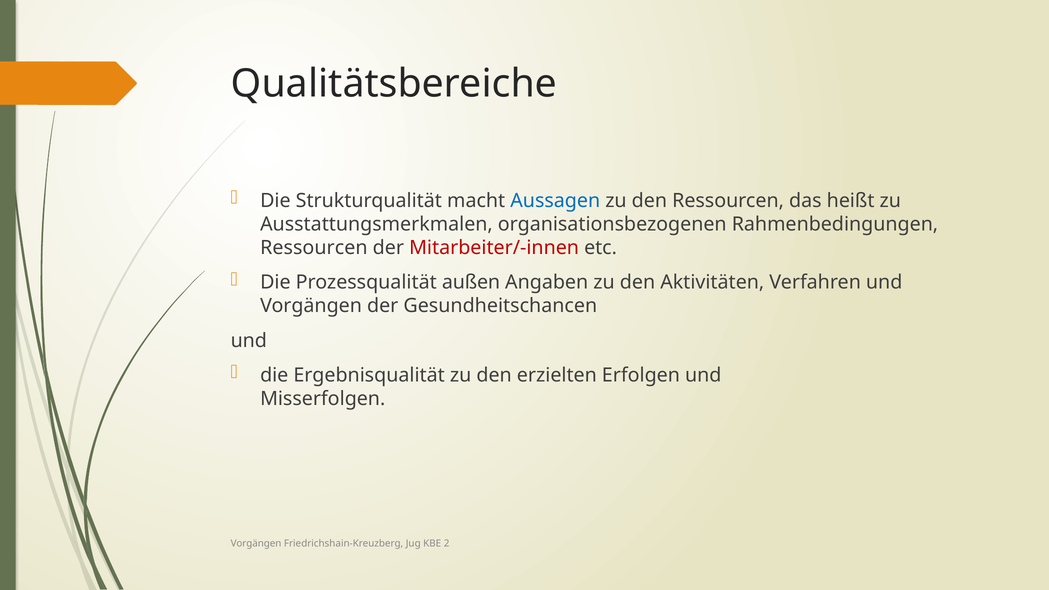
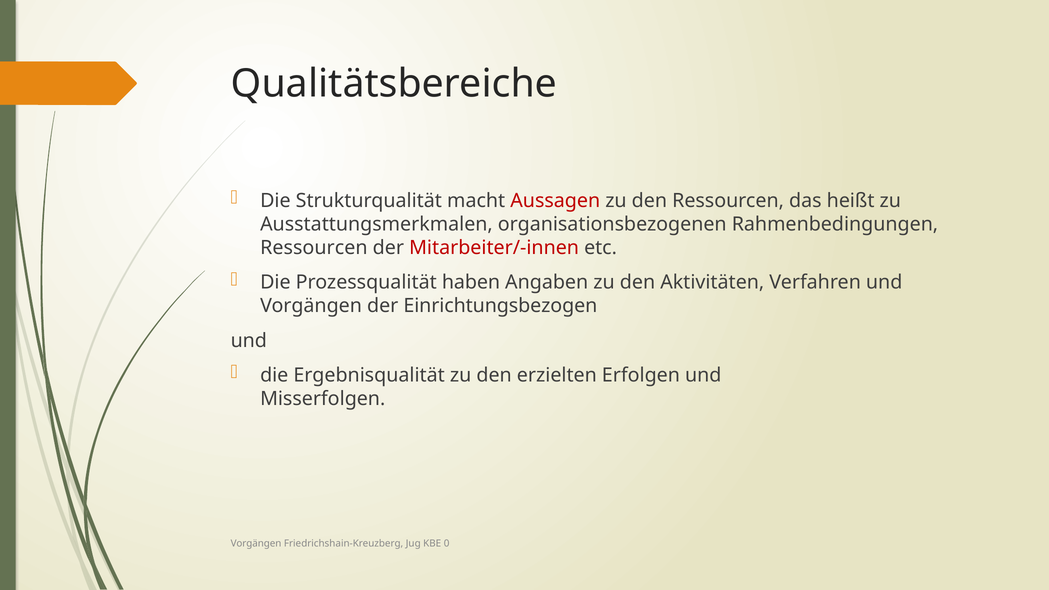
Aussagen colour: blue -> red (555, 201)
außen: außen -> haben (471, 282)
Gesundheitschancen: Gesundheitschancen -> Einrichtungsbezogen (500, 306)
2: 2 -> 0 (447, 544)
